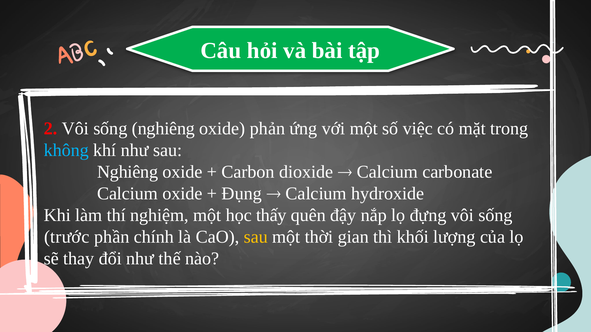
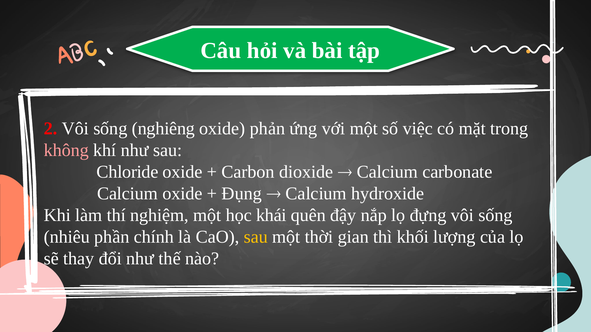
không colour: light blue -> pink (66, 150)
Nghiêng: Nghiêng -> Chloride (128, 172)
thấy: thấy -> khái (271, 215)
trước: trước -> nhiêu (67, 237)
